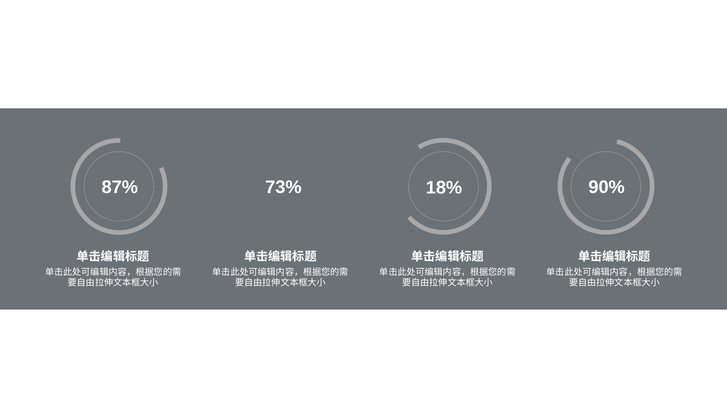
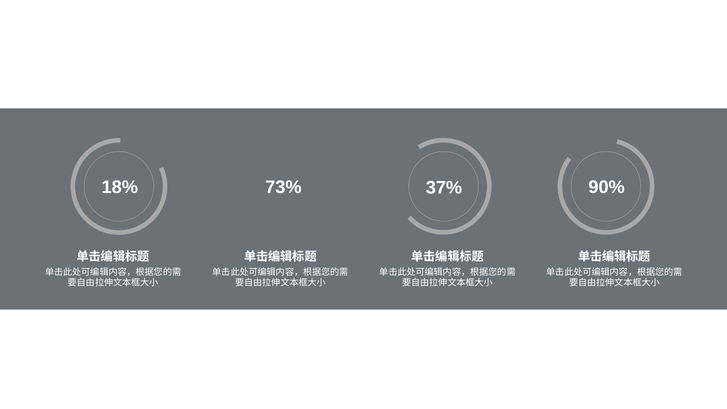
87%: 87% -> 18% (120, 187)
18%: 18% -> 37% (444, 187)
